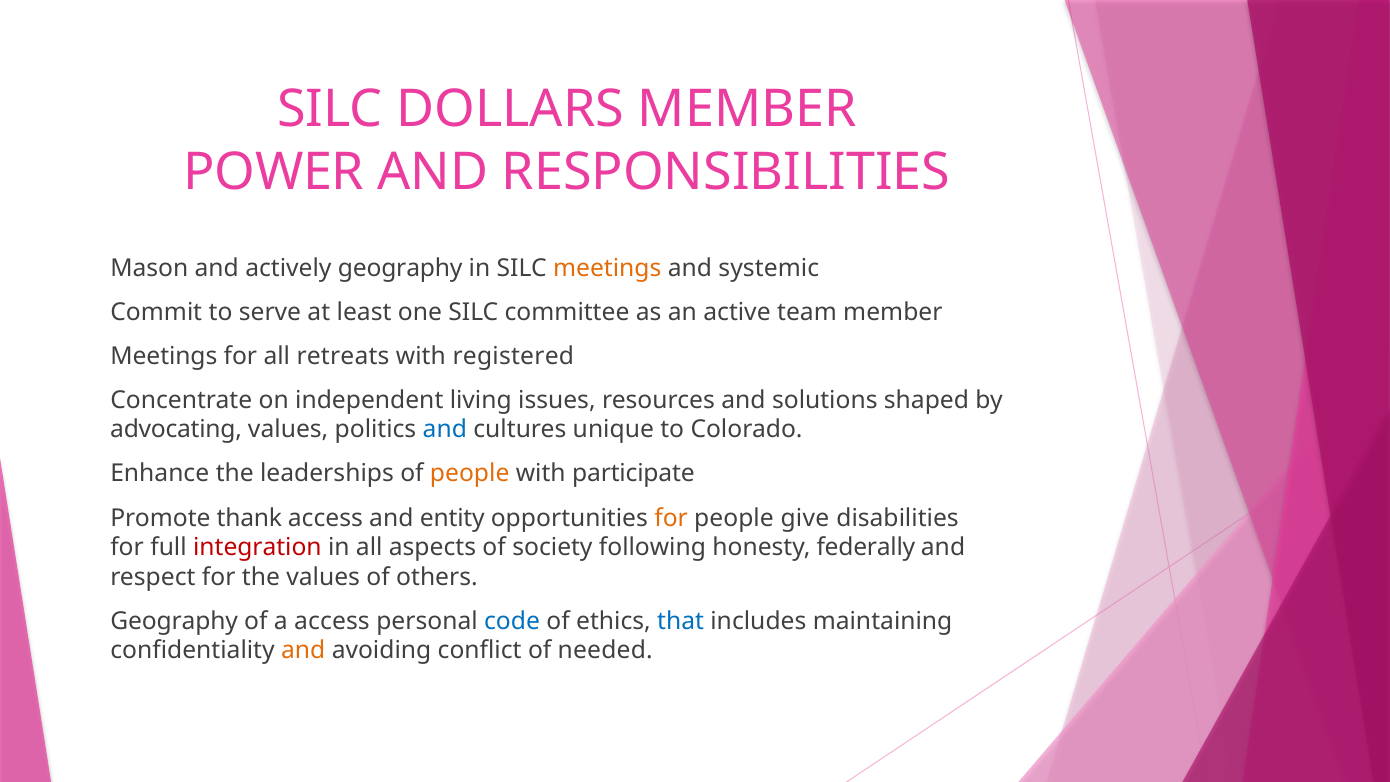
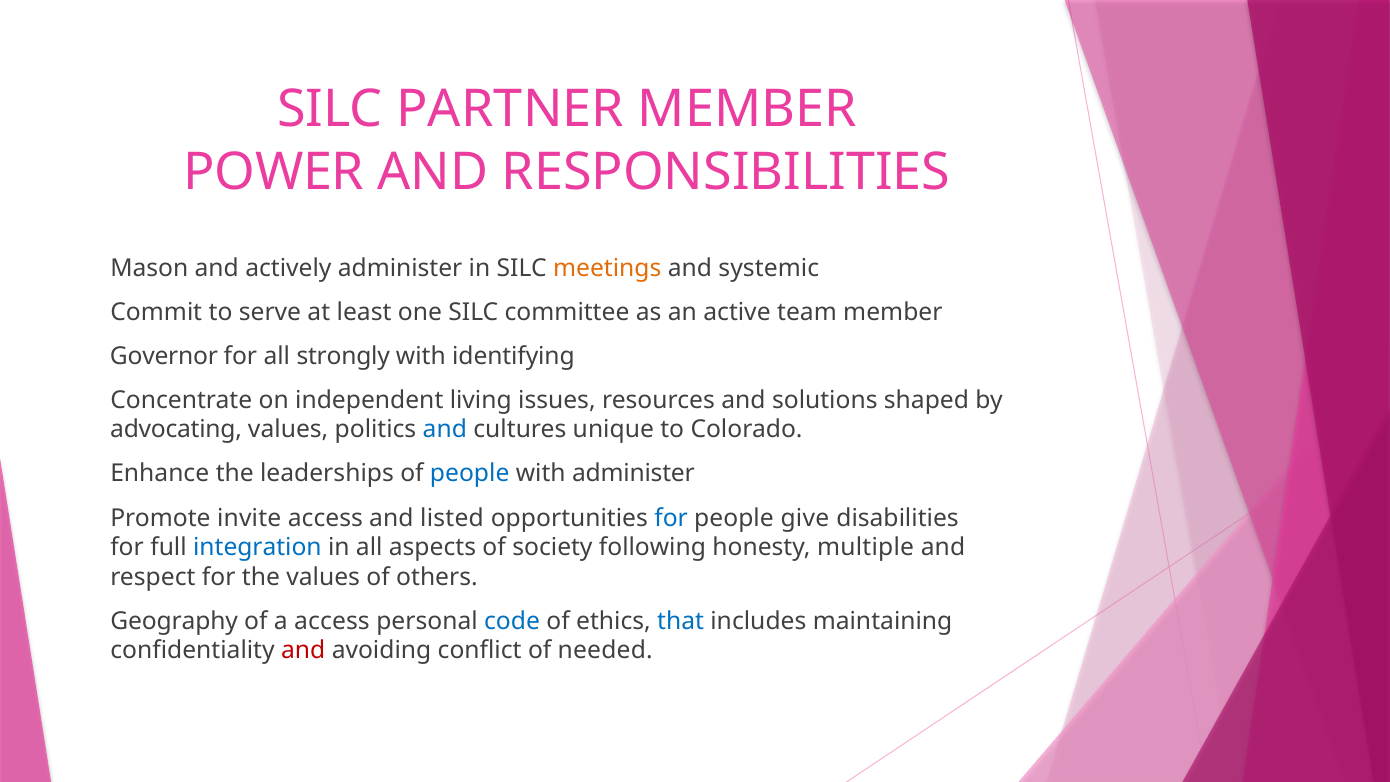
DOLLARS: DOLLARS -> PARTNER (510, 110)
actively geography: geography -> administer (400, 268)
Meetings: Meetings -> Governor (164, 356)
retreats: retreats -> strongly (343, 356)
registered: registered -> identifying (513, 356)
people colour: orange -> blue (470, 474)
with participate: participate -> administer (633, 474)
thank: thank -> invite (249, 518)
entity: entity -> listed (452, 518)
for colour: orange -> blue (671, 518)
integration colour: red -> blue (257, 547)
federally: federally -> multiple (866, 547)
and colour: orange -> red (303, 650)
